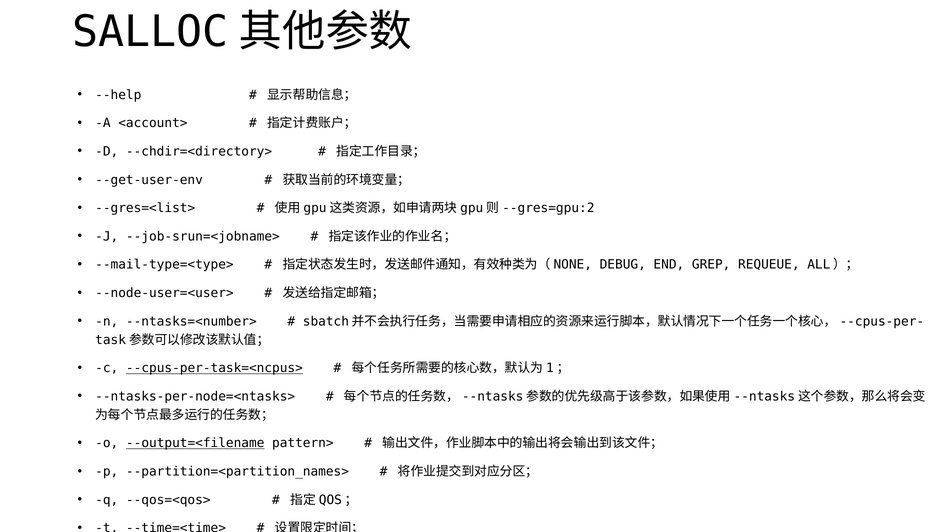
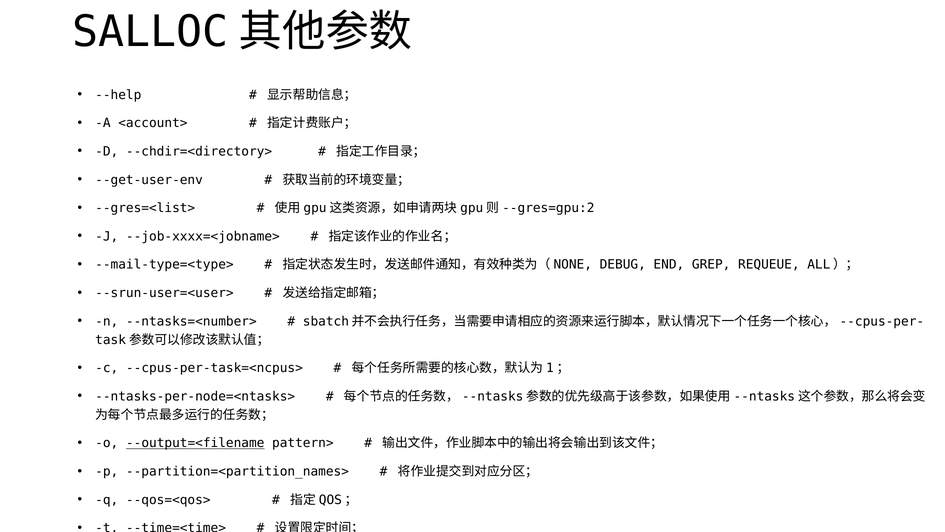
--job-srun=<jobname>: --job-srun=<jobname> -> --job-xxxx=<jobname> (203, 236)
--node-user=<user>: --node-user=<user> -> --srun-user=<user> (164, 293)
--cpus-per-task=<ncpus> underline: present -> none (214, 368)
